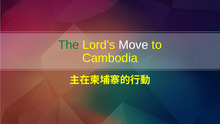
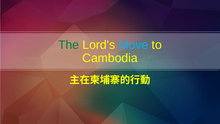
Move colour: white -> light blue (133, 45)
